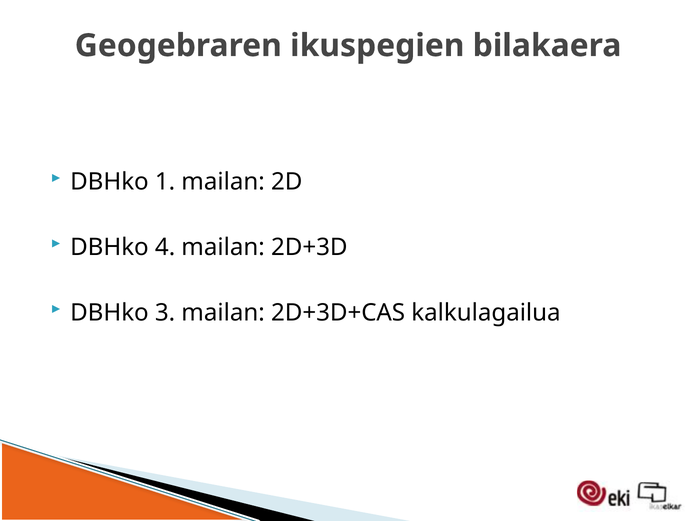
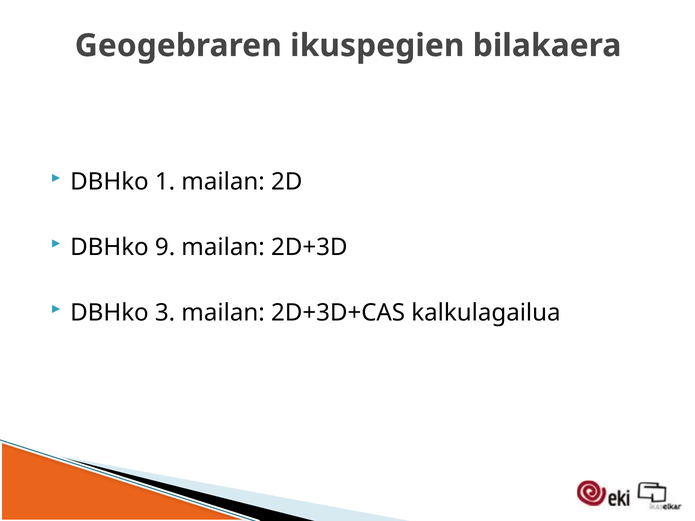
4: 4 -> 9 (165, 247)
